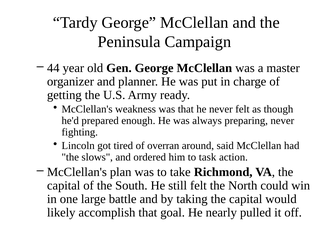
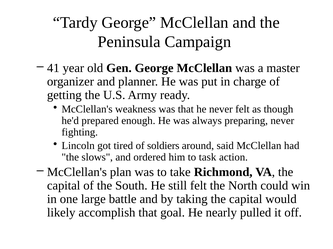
44: 44 -> 41 (53, 68)
overran: overran -> soldiers (163, 146)
